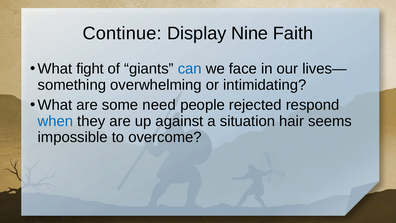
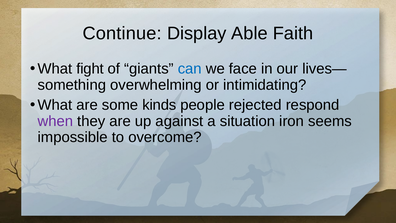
Nine: Nine -> Able (249, 33)
need: need -> kinds (159, 105)
when colour: blue -> purple (55, 121)
hair: hair -> iron (292, 121)
